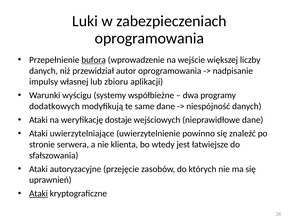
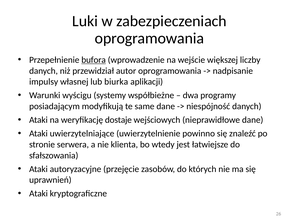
zbioru: zbioru -> biurka (116, 82)
dodatkowych: dodatkowych -> posiadającym (54, 106)
Ataki underline: present -> none (38, 194)
